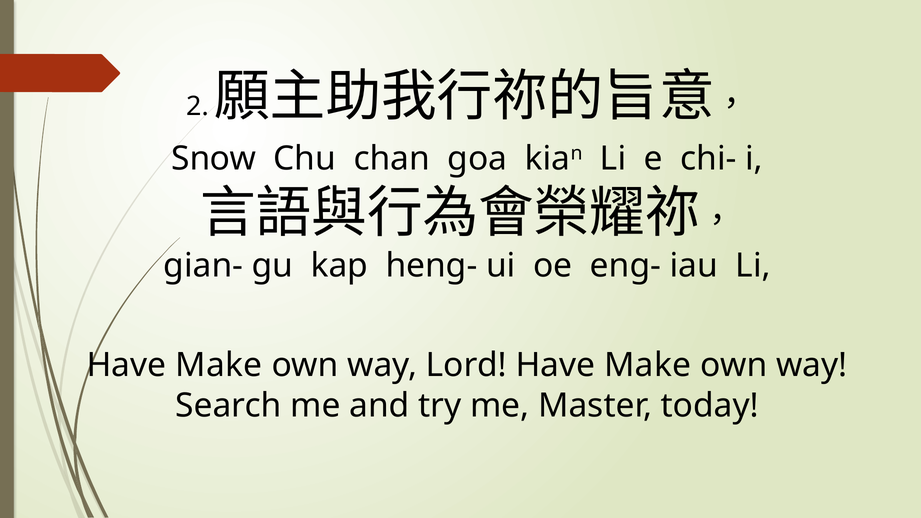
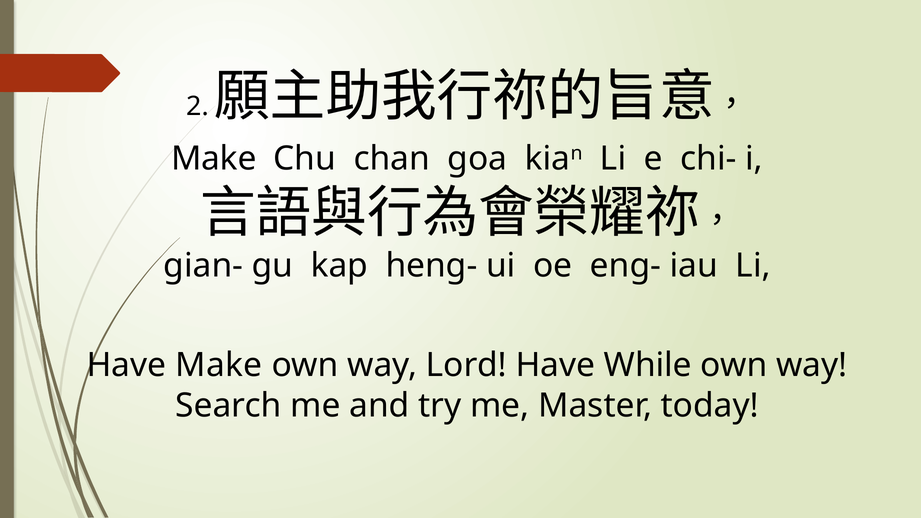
Snow: Snow -> Make (214, 159)
Lord Have Make: Make -> While (648, 365)
